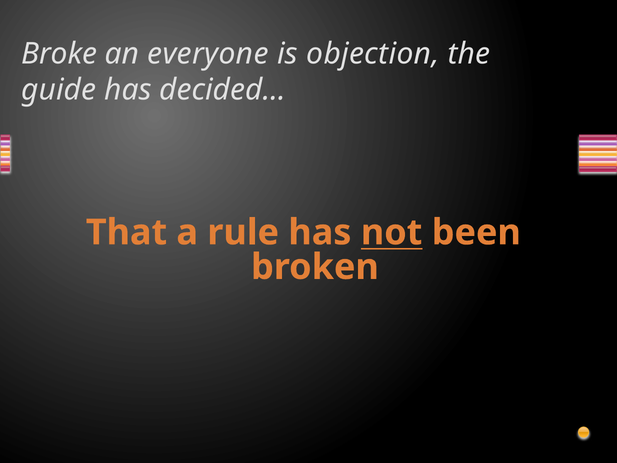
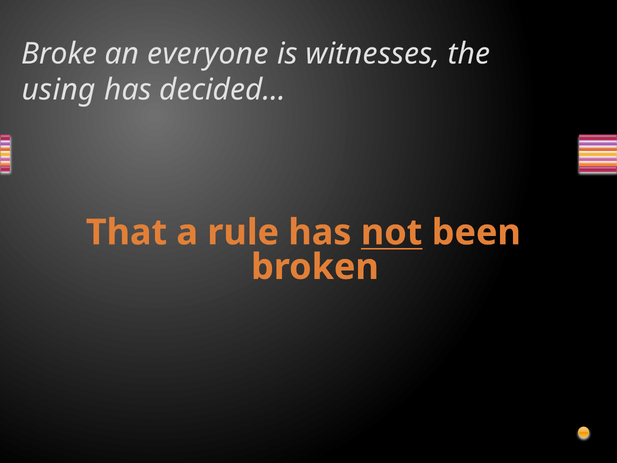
objection: objection -> witnesses (373, 54)
guide: guide -> using (59, 90)
